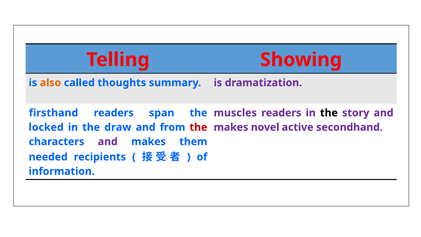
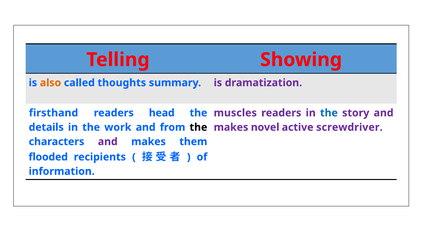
span: span -> head (162, 113)
the colour: black -> blue (329, 113)
locked: locked -> details (46, 127)
draw: draw -> work (118, 127)
the colour: red -> black (198, 127)
secondhand: secondhand -> screwdriver (349, 127)
needed: needed -> flooded (48, 157)
